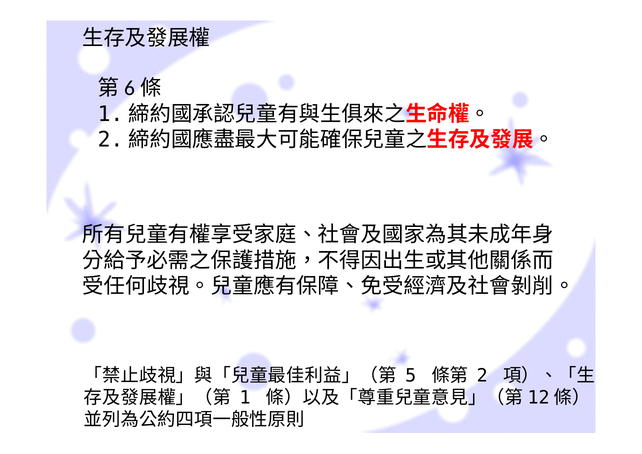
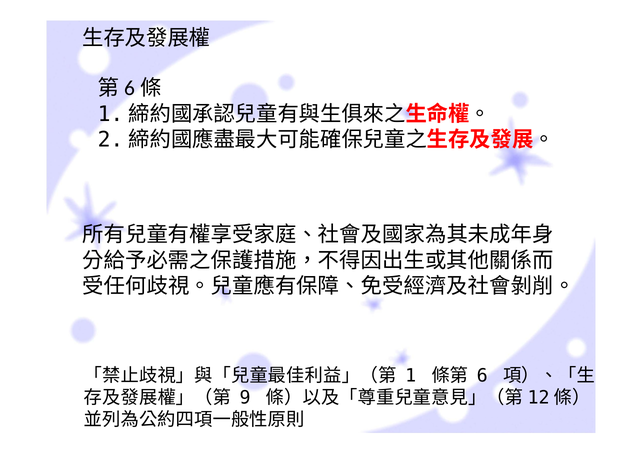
5: 5 -> 1 (411, 376)
2: 2 -> 6 (482, 376)
1: 1 -> 9 (245, 398)
